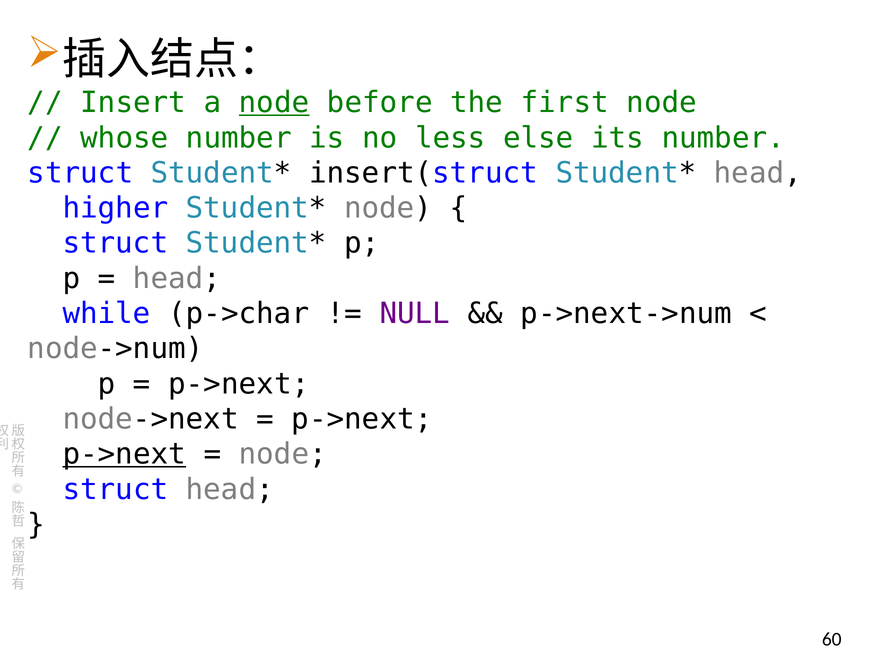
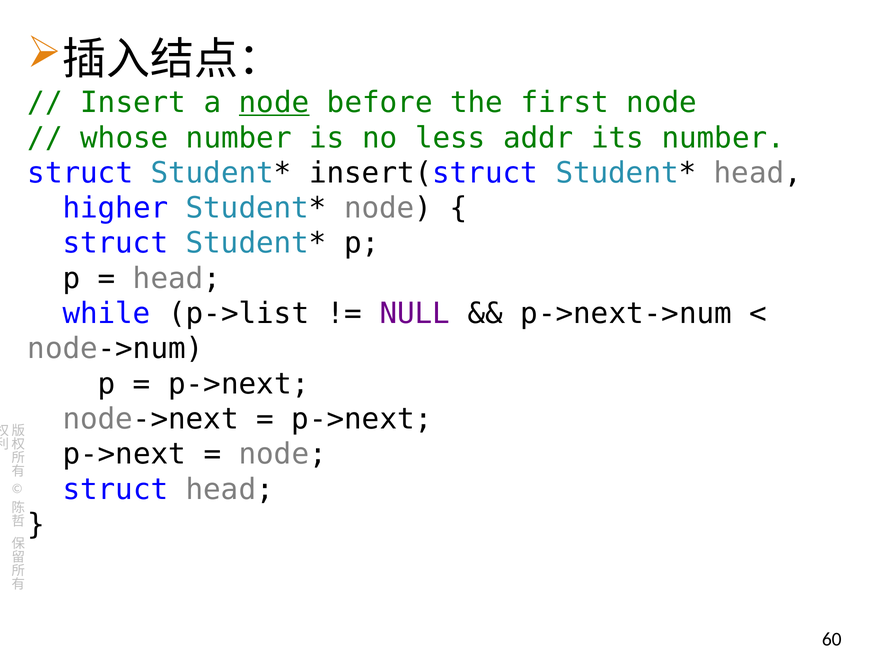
else: else -> addr (538, 138)
p->char: p->char -> p->list (239, 313)
p->next underline: present -> none (124, 454)
